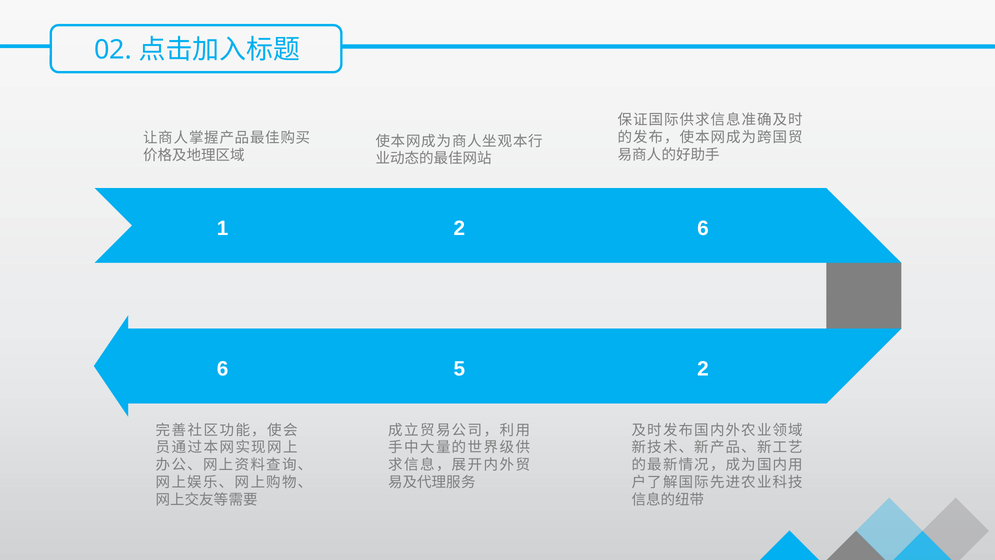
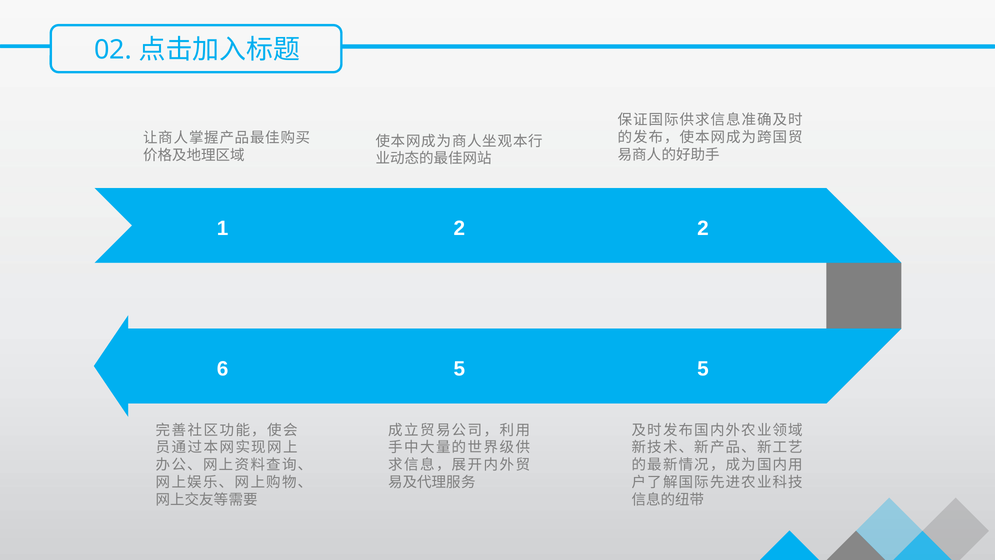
2 6: 6 -> 2 (703, 228)
5 2: 2 -> 5 (703, 369)
